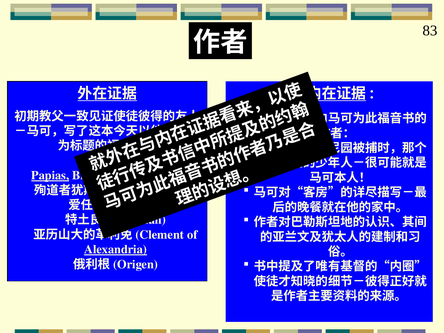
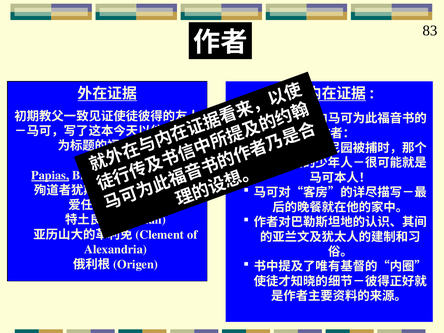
Alexandria underline: present -> none (116, 250)
